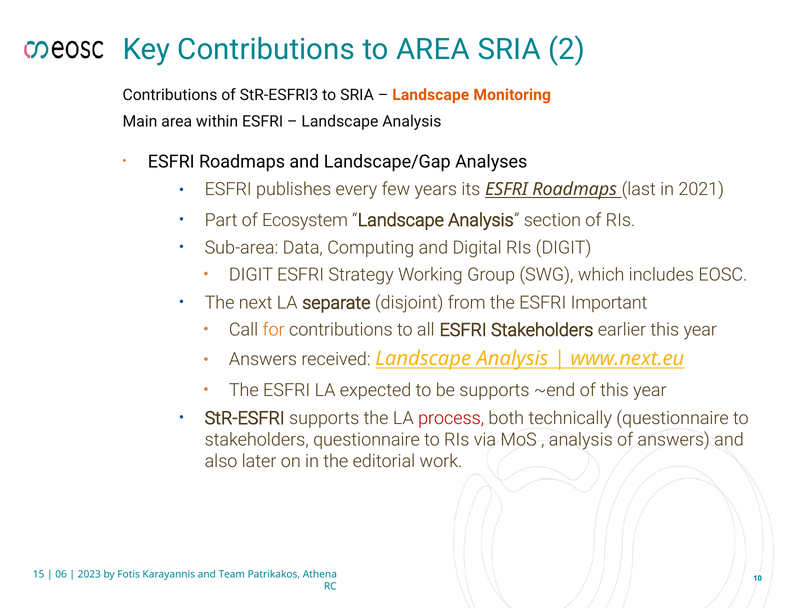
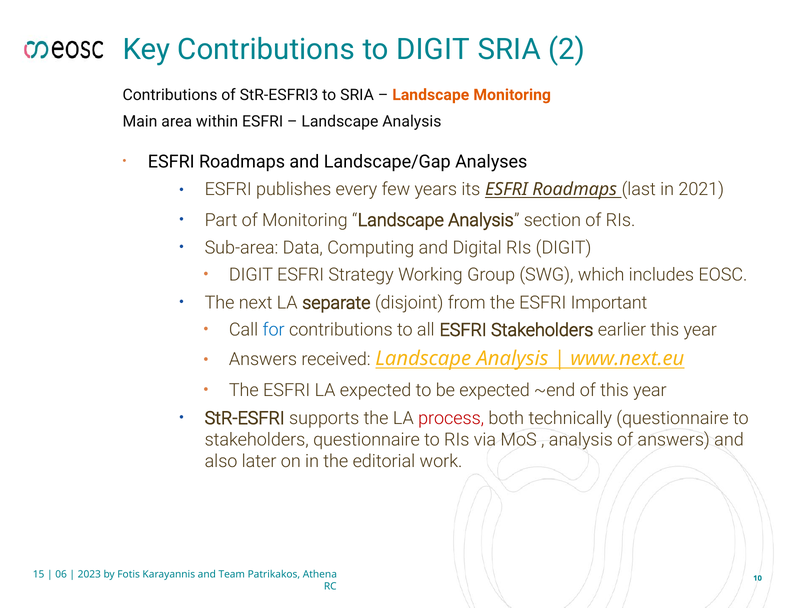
to AREA: AREA -> DIGIT (433, 50)
of Ecosystem: Ecosystem -> Monitoring (305, 220)
for colour: orange -> blue (274, 330)
be supports: supports -> expected (495, 391)
